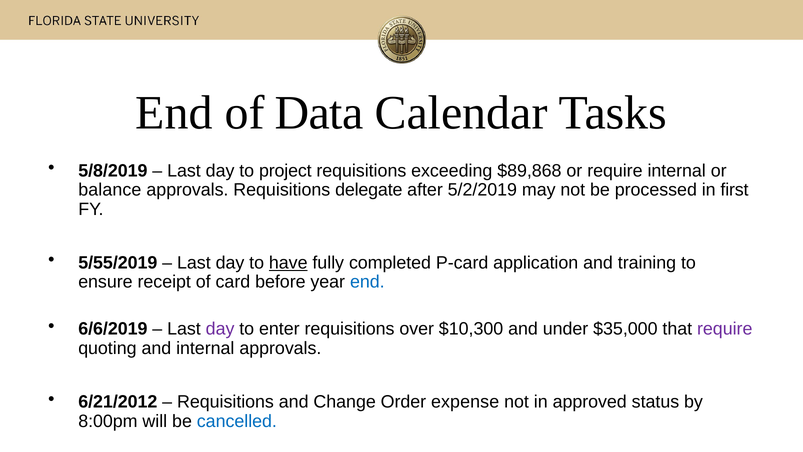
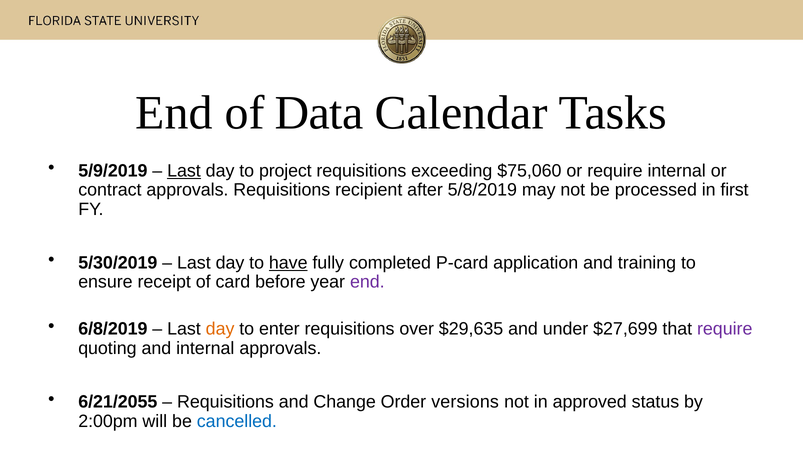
5/8/2019: 5/8/2019 -> 5/9/2019 (113, 171)
Last underline: none -> present (184, 171)
$89,868: $89,868 -> $75,060 (529, 171)
balance: balance -> contract (110, 190)
delegate: delegate -> recipient (369, 190)
5/2/2019: 5/2/2019 -> 5/8/2019 (482, 190)
5/55/2019: 5/55/2019 -> 5/30/2019 (118, 263)
end colour: blue -> purple (367, 282)
6/6/2019: 6/6/2019 -> 6/8/2019 (113, 329)
day colour: purple -> orange (220, 329)
$10,300: $10,300 -> $29,635 (471, 329)
$35,000: $35,000 -> $27,699 (625, 329)
6/21/2012: 6/21/2012 -> 6/21/2055 (118, 402)
expense: expense -> versions (465, 402)
8:00pm: 8:00pm -> 2:00pm (108, 421)
